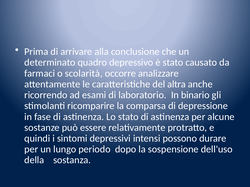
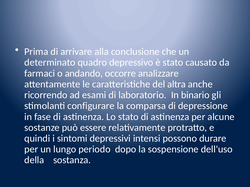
scolarità: scolarità -> andando (84, 73)
ricomparire: ricomparire -> configurare (91, 106)
